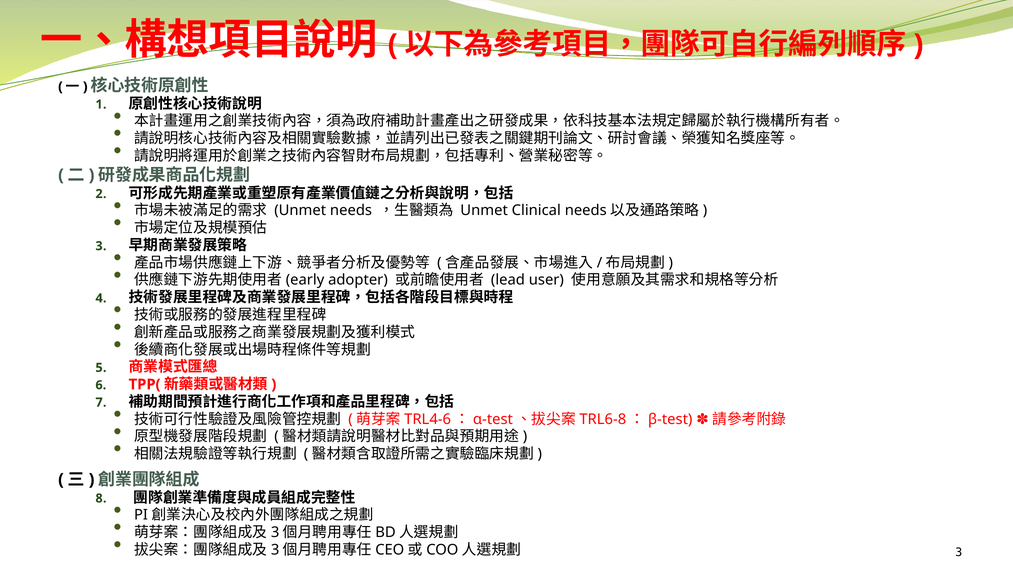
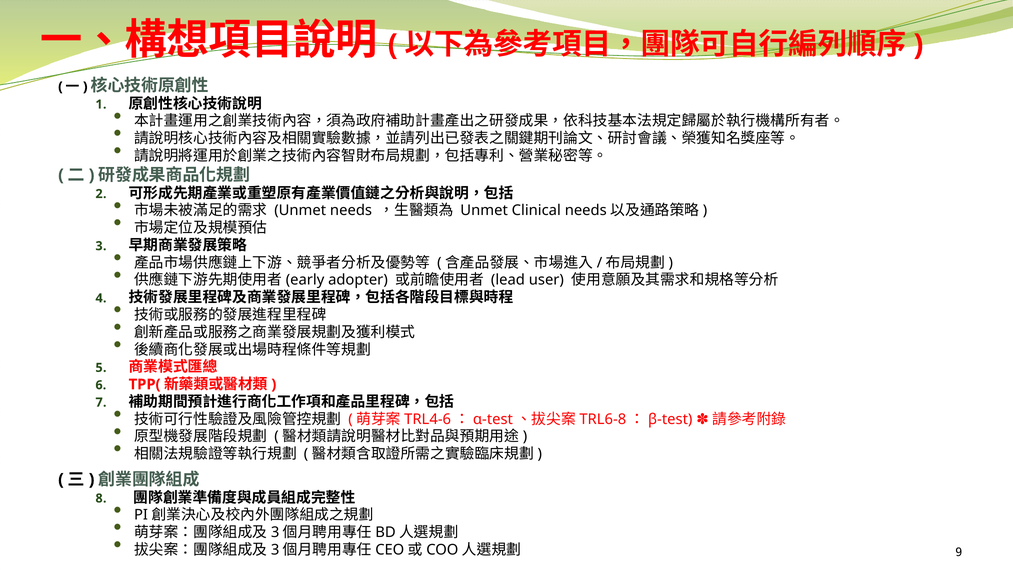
3: 3 -> 9 (959, 552)
